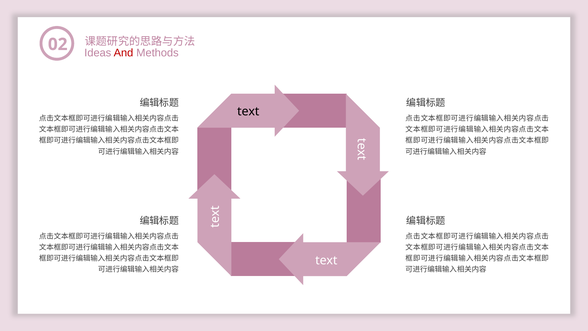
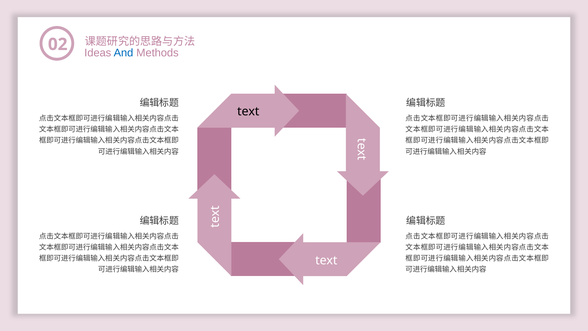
And colour: red -> blue (124, 53)
